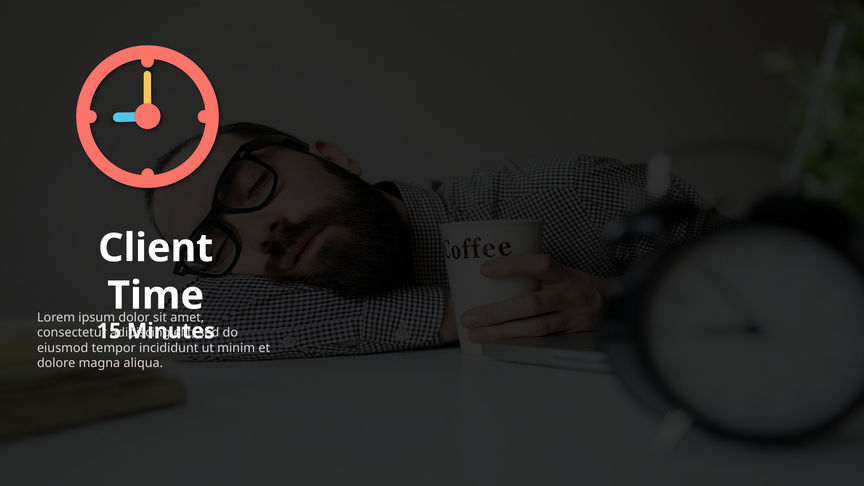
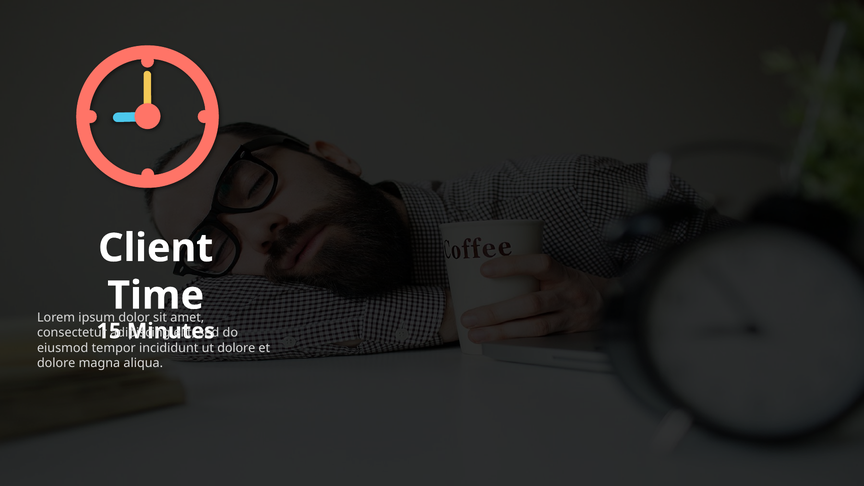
minim: minim -> dolore (236, 348)
